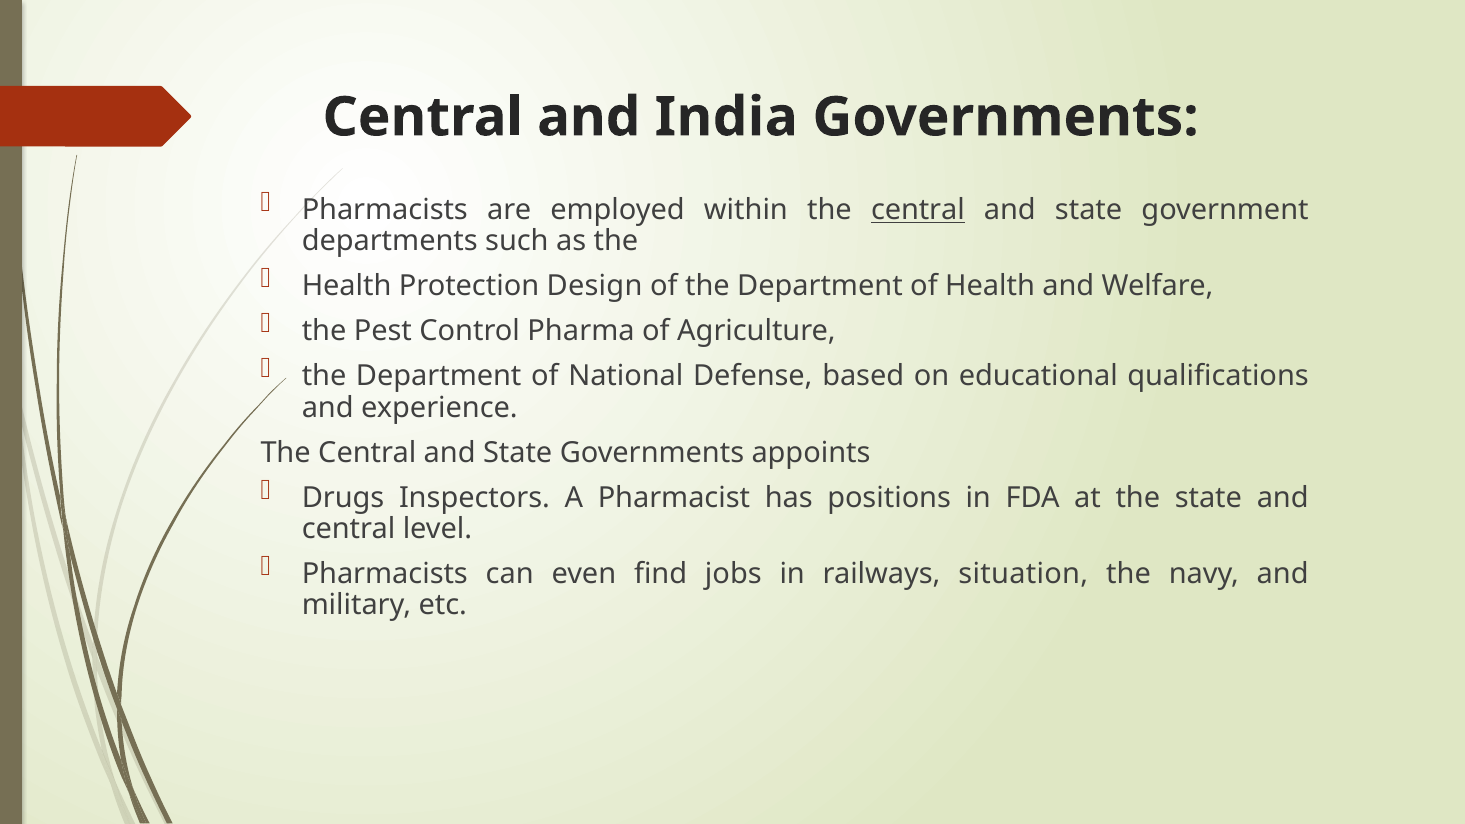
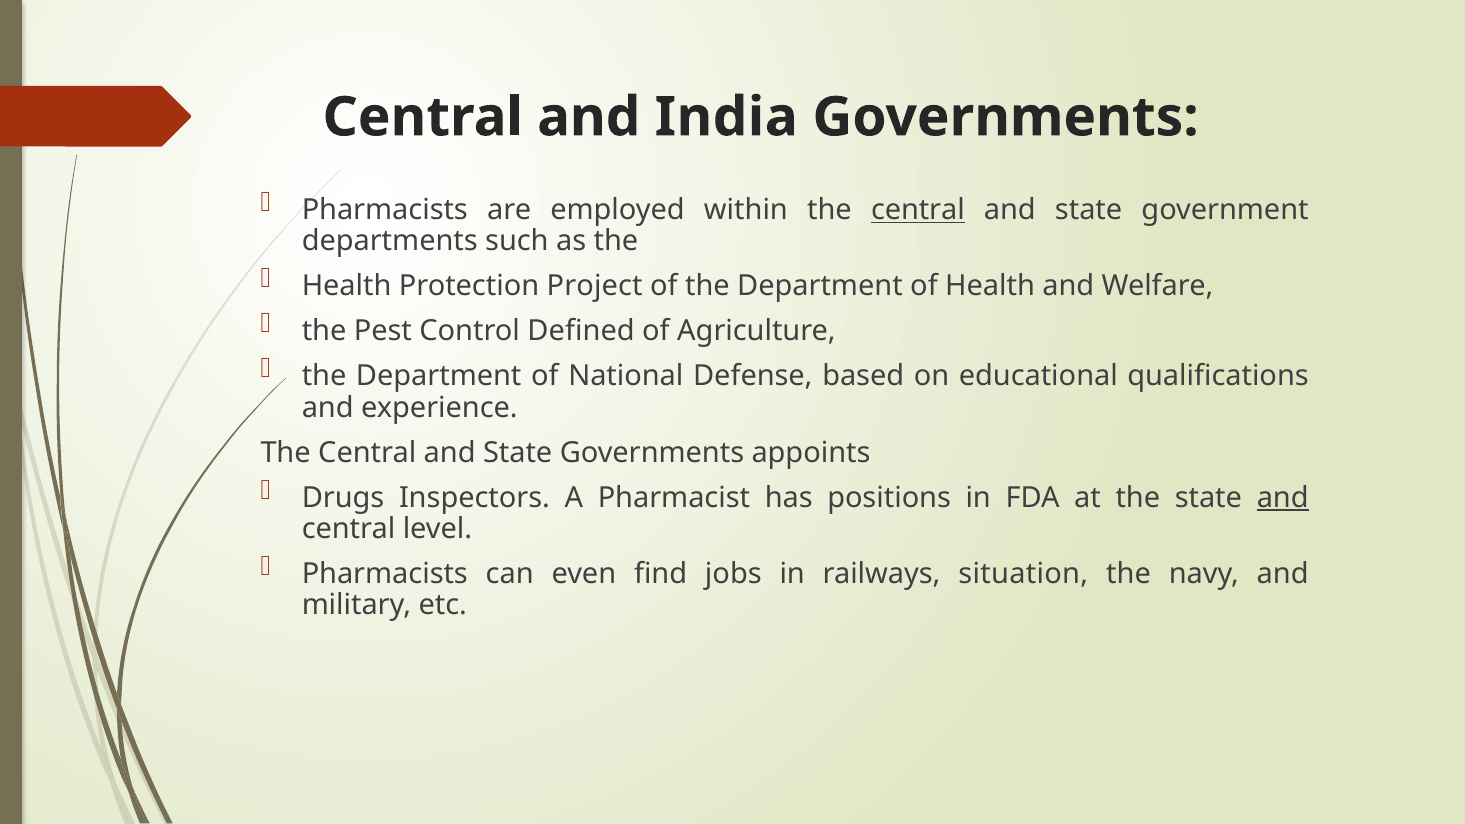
Design: Design -> Project (595, 286)
Pharma: Pharma -> Defined (581, 331)
and underline: none -> present (1283, 498)
